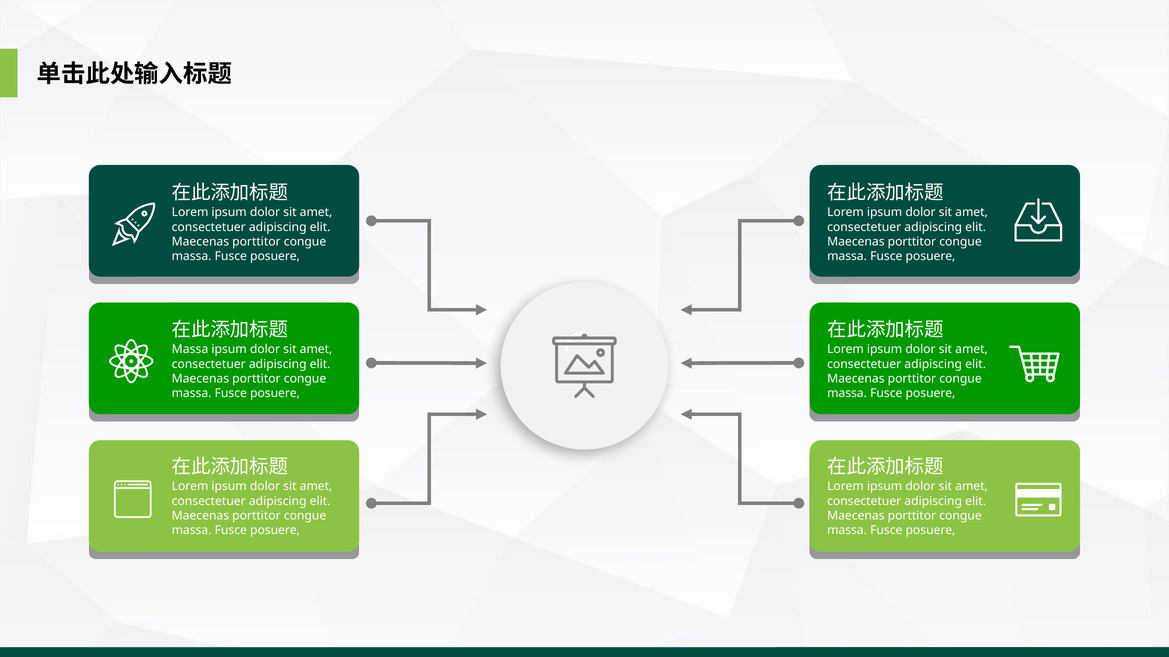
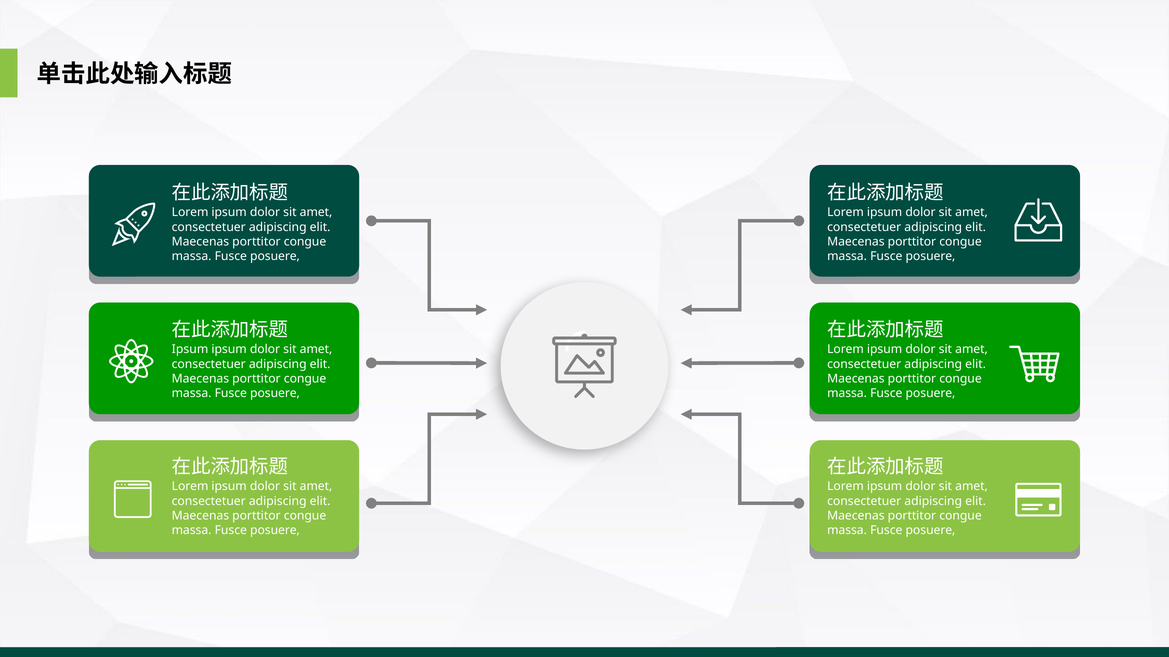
Massa: Massa -> Ipsum (190, 350)
